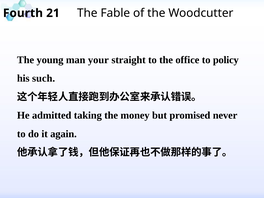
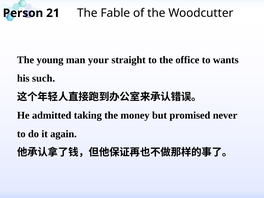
Fourth: Fourth -> Person (23, 13)
policy: policy -> wants (226, 60)
